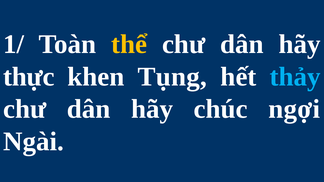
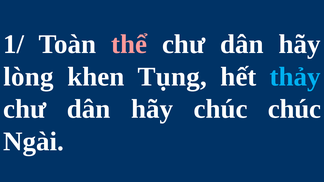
thể colour: yellow -> pink (129, 44)
thực: thực -> lòng (29, 77)
chúc ngợi: ngợi -> chúc (295, 109)
